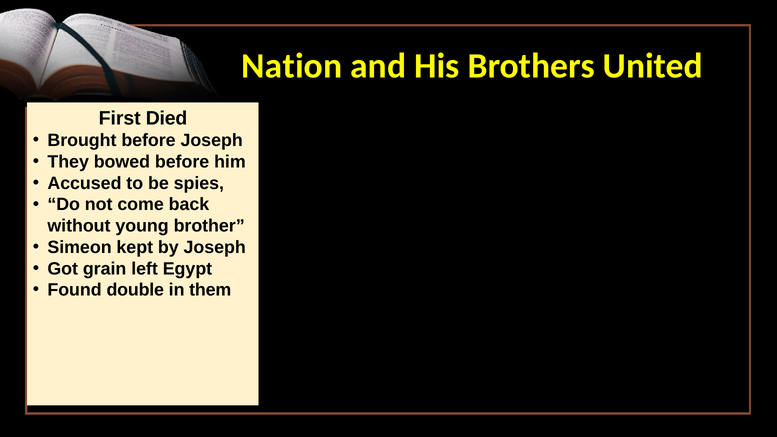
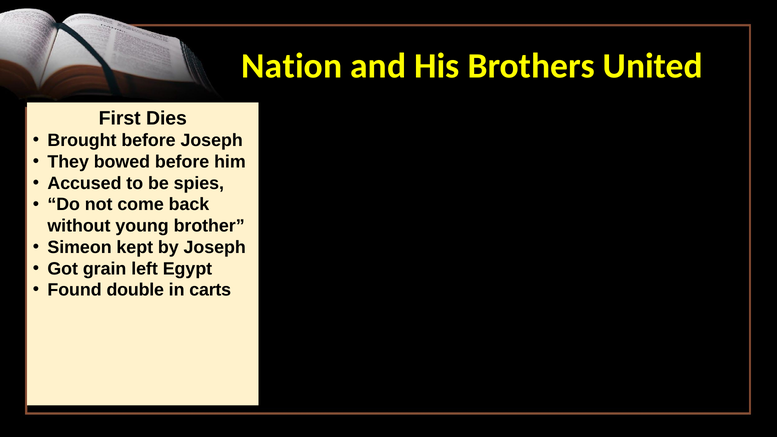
Died: Died -> Dies (166, 118)
them: them -> carts (210, 290)
